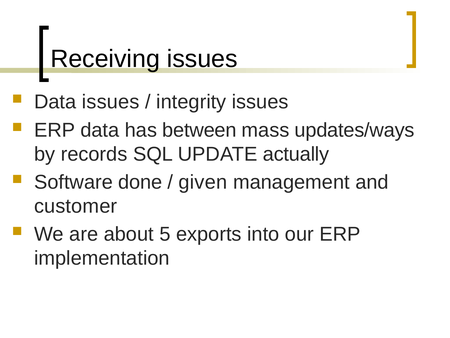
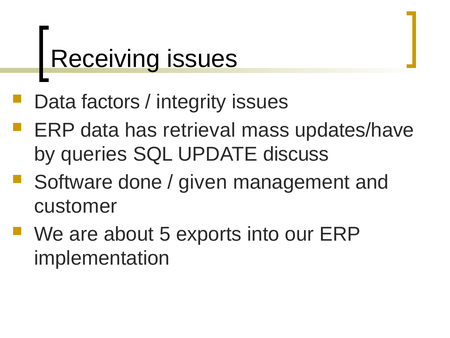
Data issues: issues -> factors (111, 102)
between: between -> retrieval (199, 130)
updates/ways: updates/ways -> updates/have (355, 130)
records: records -> queries (94, 154)
actually: actually -> discuss (296, 154)
